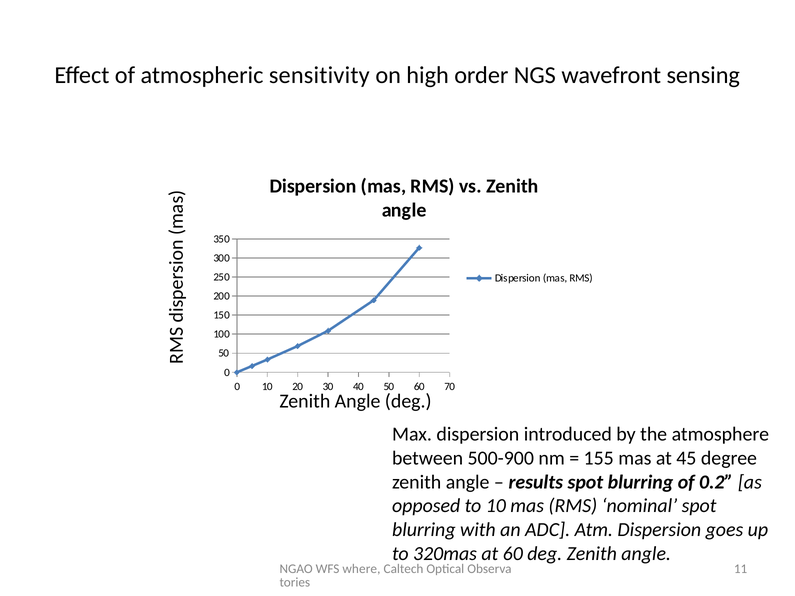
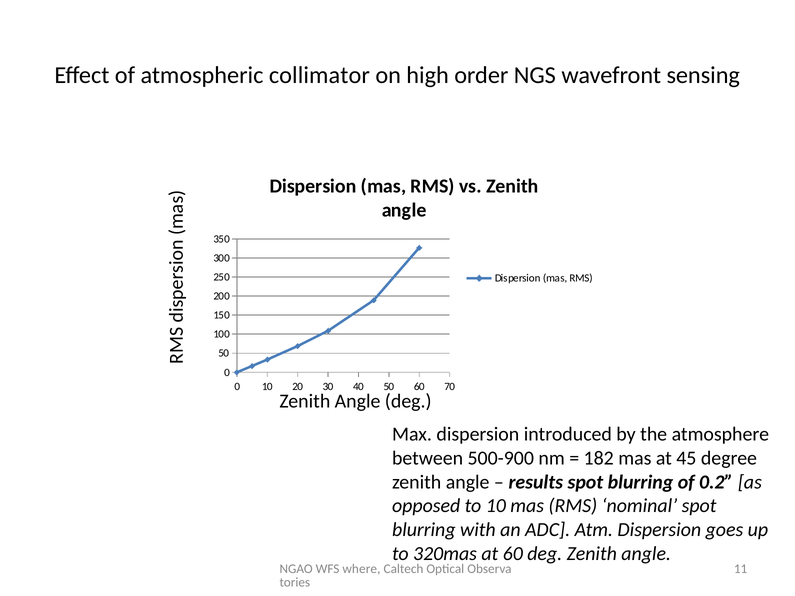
sensitivity: sensitivity -> collimator (319, 75)
155: 155 -> 182 (599, 458)
